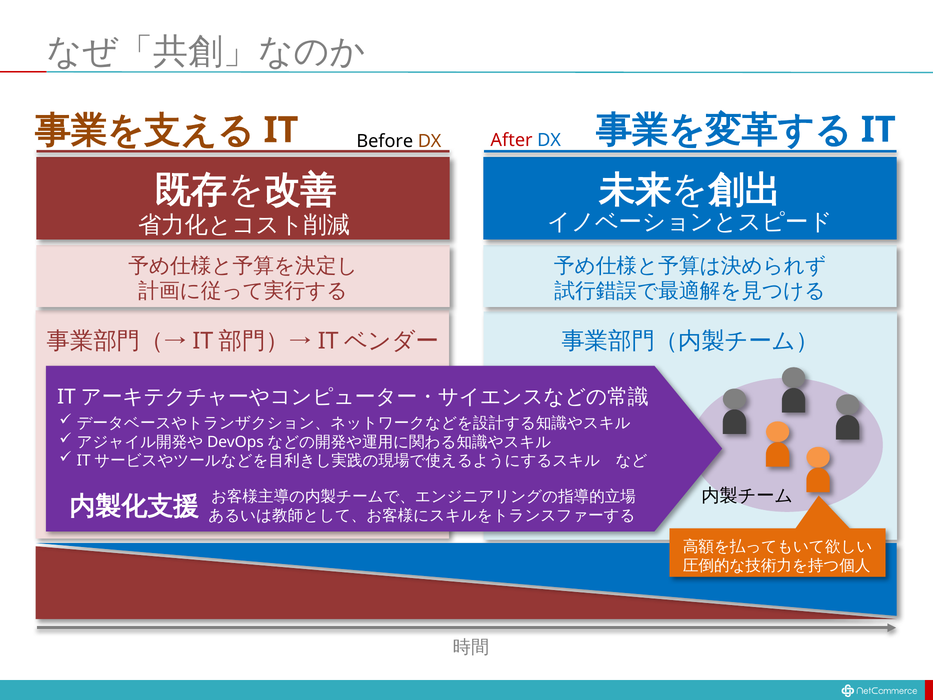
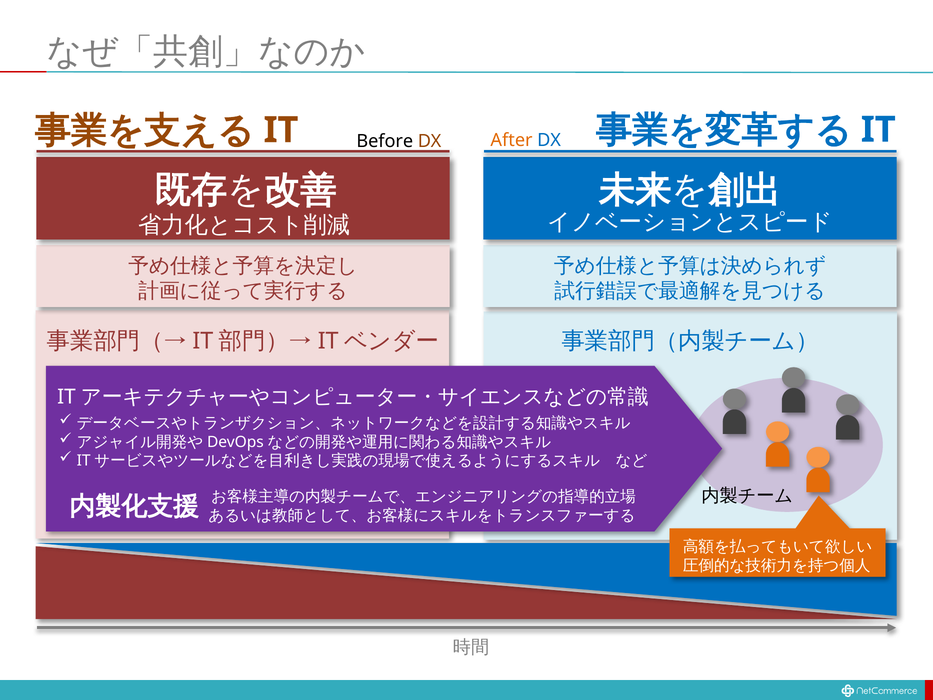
After colour: red -> orange (512, 140)
